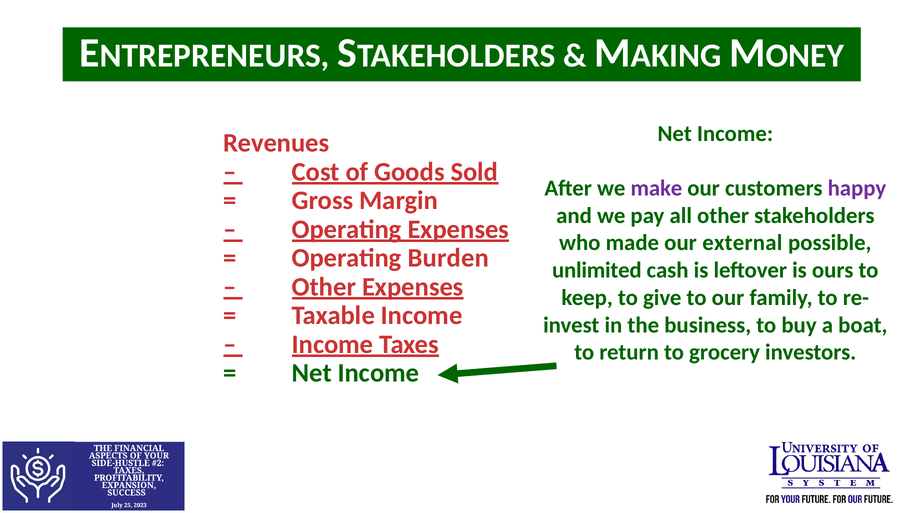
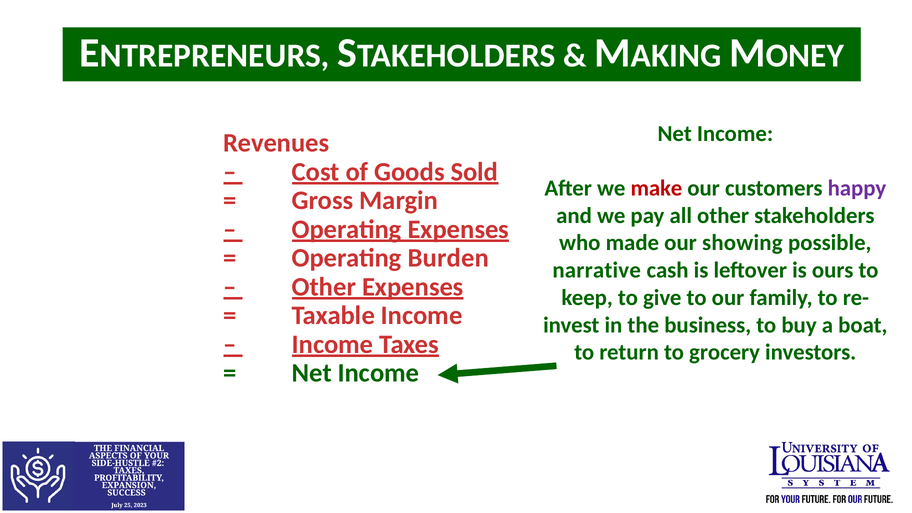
make colour: purple -> red (656, 188)
external: external -> showing (742, 243)
unlimited: unlimited -> narrative (597, 270)
